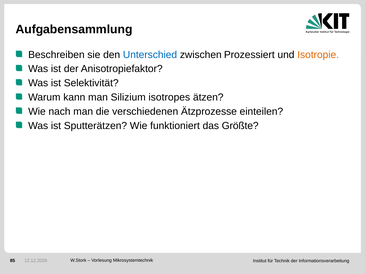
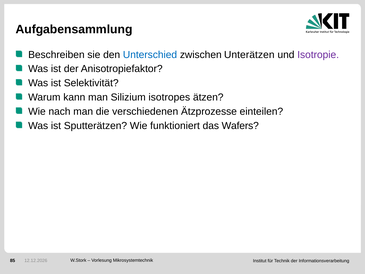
Prozessiert: Prozessiert -> Unterätzen (249, 55)
Isotropie colour: orange -> purple (318, 55)
Größte: Größte -> Wafers (240, 126)
